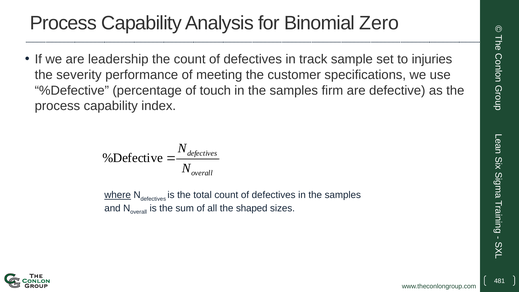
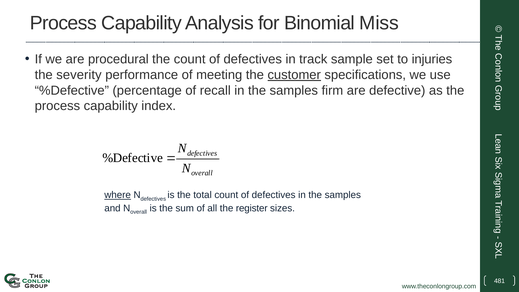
Zero: Zero -> Miss (379, 23)
leadership: leadership -> procedural (118, 59)
customer underline: none -> present (294, 75)
touch: touch -> recall (215, 90)
shaped: shaped -> register (252, 208)
